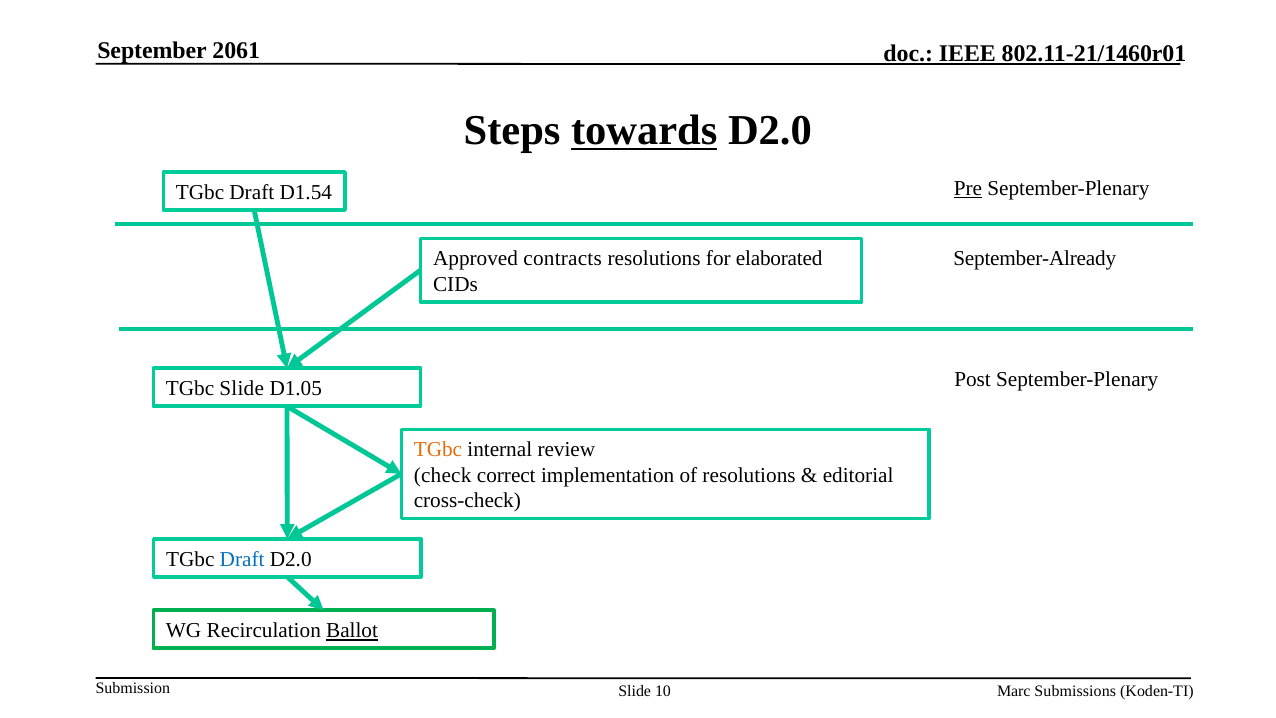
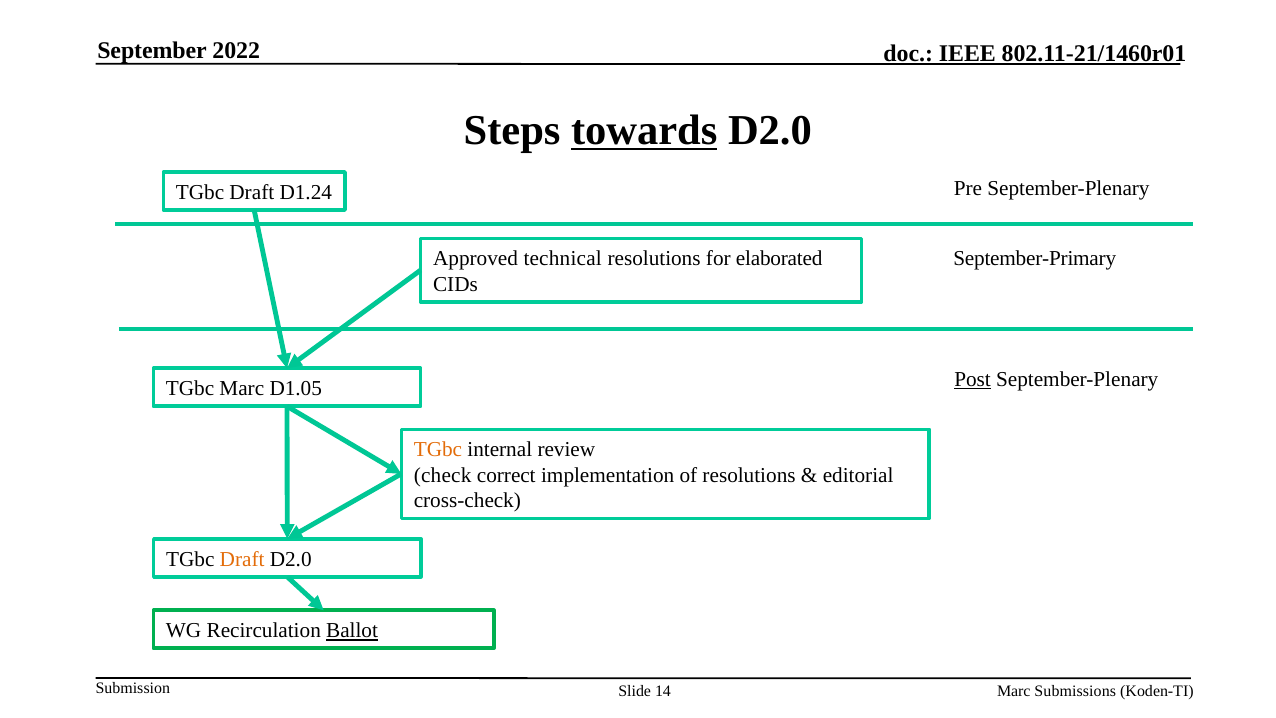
2061: 2061 -> 2022 (236, 51)
Pre underline: present -> none (968, 188)
D1.54: D1.54 -> D1.24 (306, 192)
contracts: contracts -> technical (563, 259)
September-Already: September-Already -> September-Primary (1035, 259)
Post underline: none -> present (973, 379)
TGbc Slide: Slide -> Marc (242, 389)
Draft colour: blue -> orange (242, 559)
10: 10 -> 14 (663, 691)
